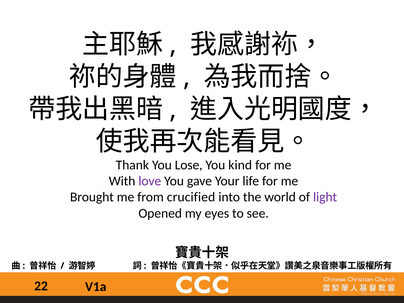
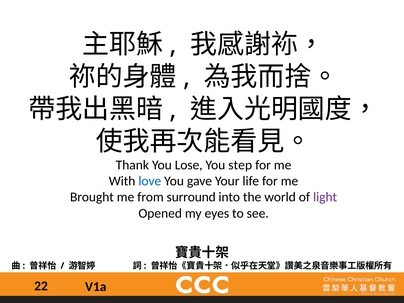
kind: kind -> step (240, 165)
love colour: purple -> blue (150, 181)
crucified: crucified -> surround (191, 197)
